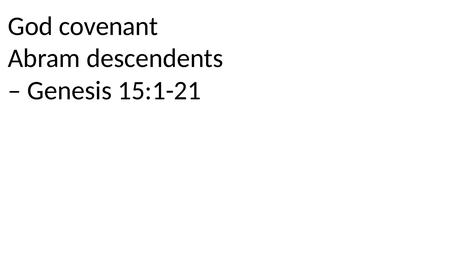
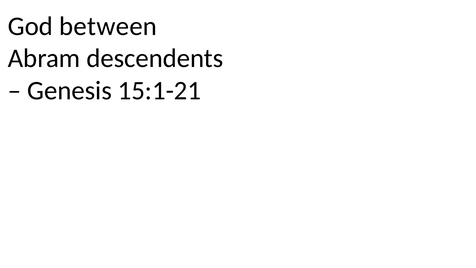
covenant: covenant -> between (108, 26)
